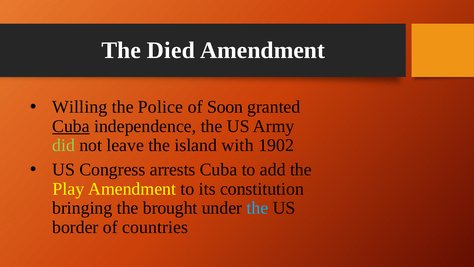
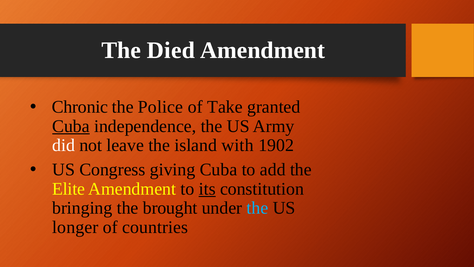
Willing: Willing -> Chronic (80, 107)
Soon: Soon -> Take (225, 107)
did colour: light green -> white (64, 145)
arrests: arrests -> giving (173, 169)
Play: Play -> Elite (69, 189)
its underline: none -> present (207, 189)
border: border -> longer (75, 227)
